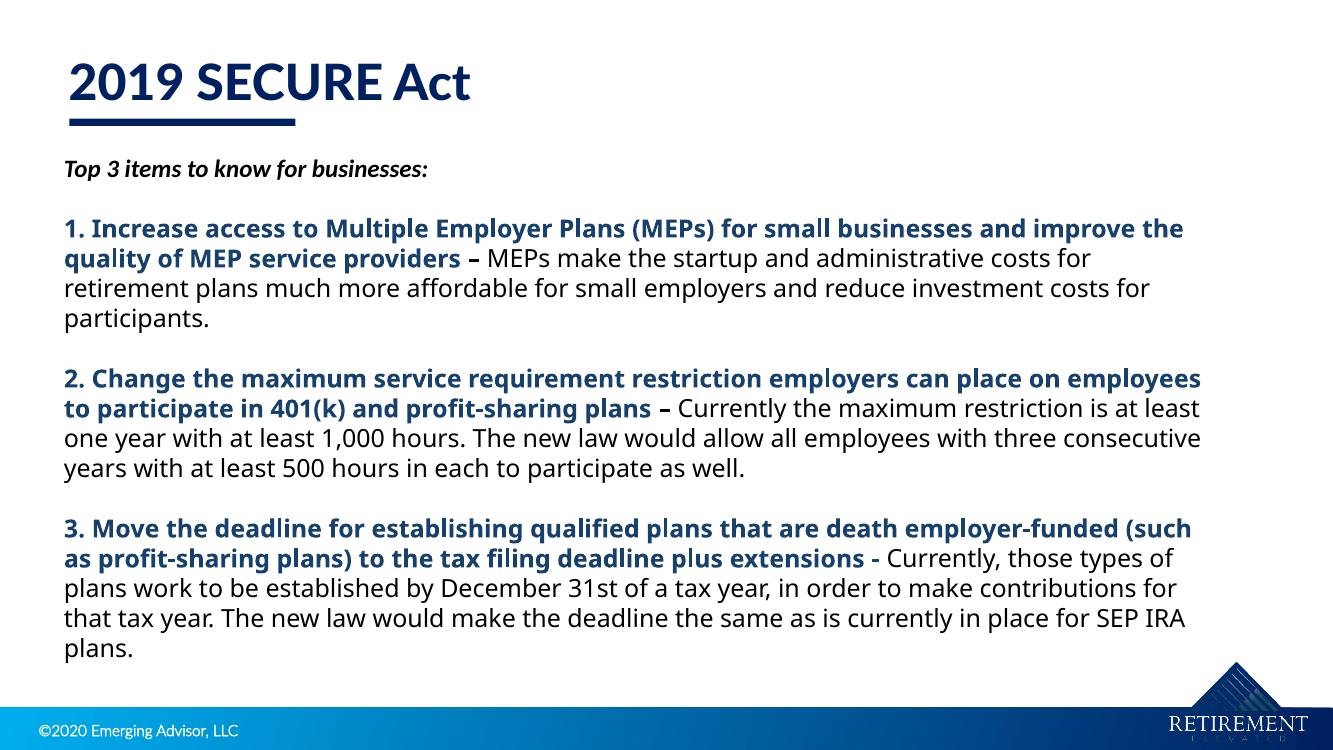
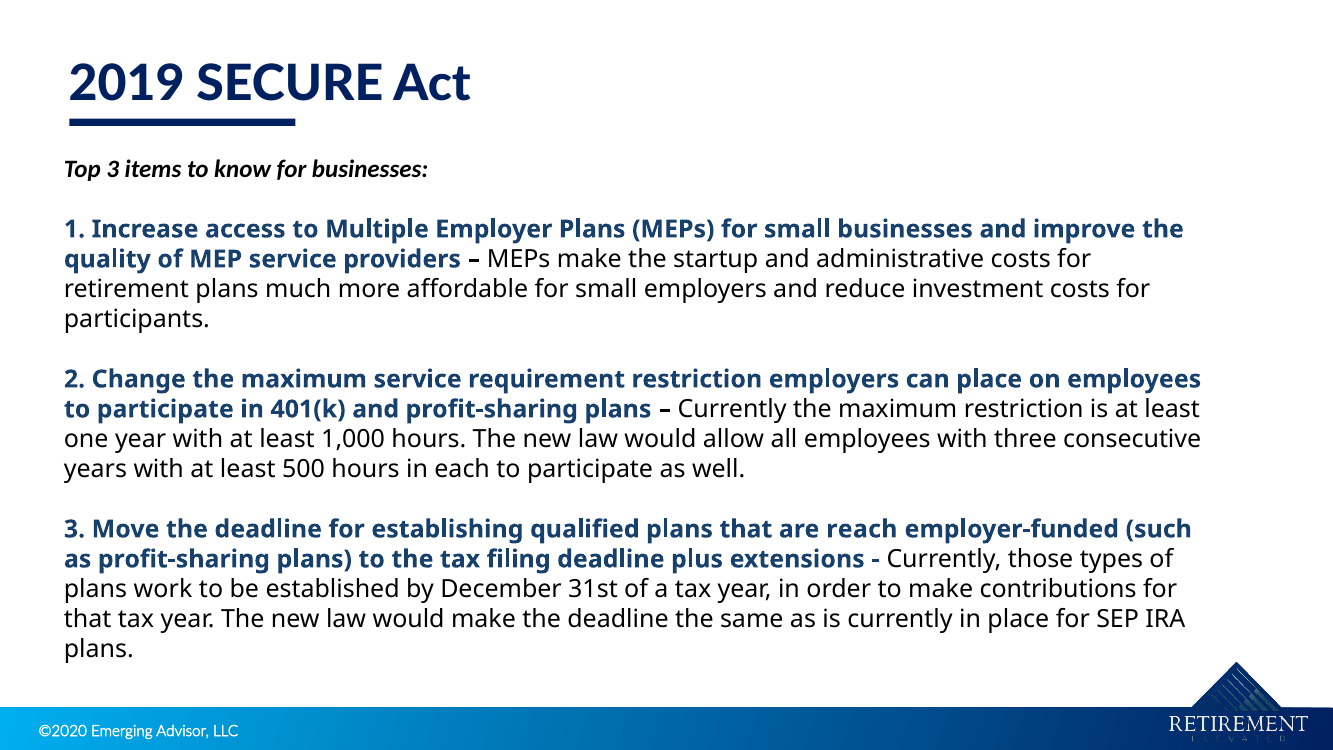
death: death -> reach (862, 529)
